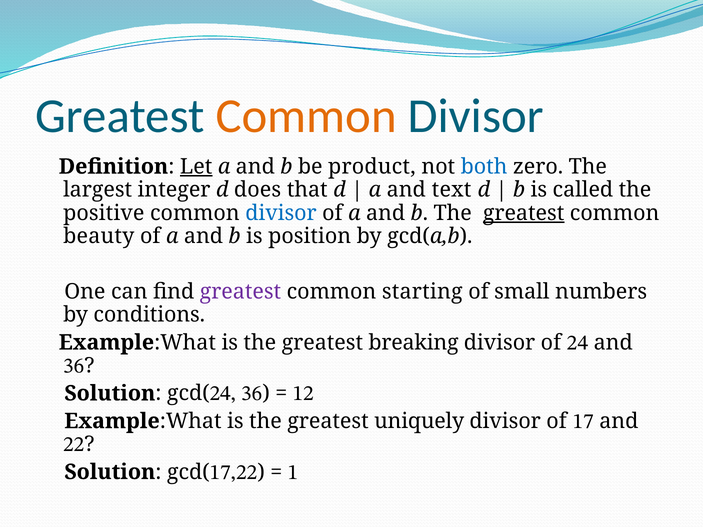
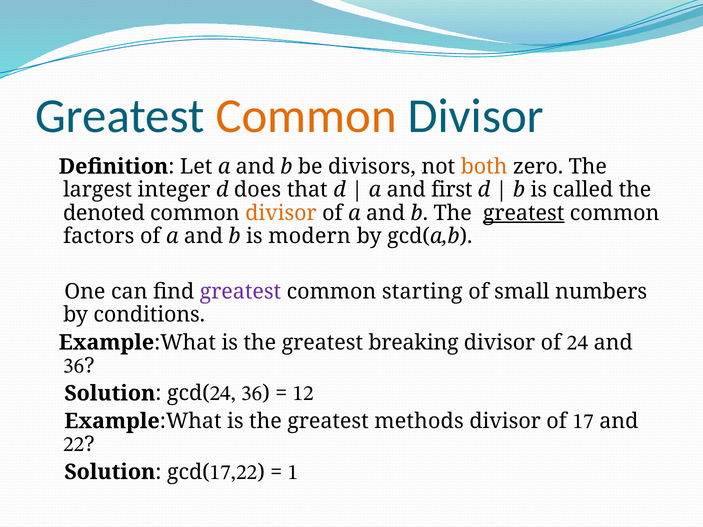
Let underline: present -> none (196, 167)
product: product -> divisors (372, 167)
both colour: blue -> orange (484, 167)
text: text -> first (452, 190)
positive: positive -> denoted (104, 213)
divisor colour: blue -> orange (281, 213)
beauty: beauty -> factors (99, 236)
position: position -> modern (310, 236)
uniquely: uniquely -> methods (419, 421)
